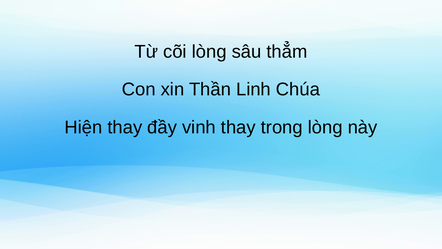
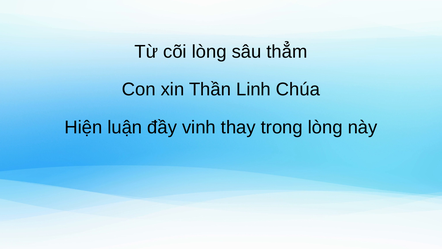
Hiện thay: thay -> luận (125, 127)
